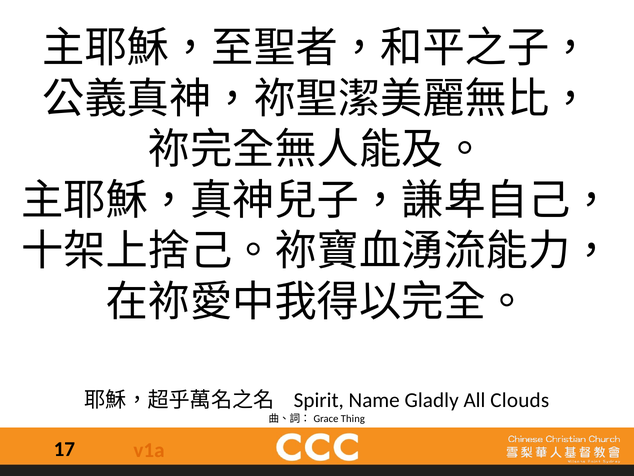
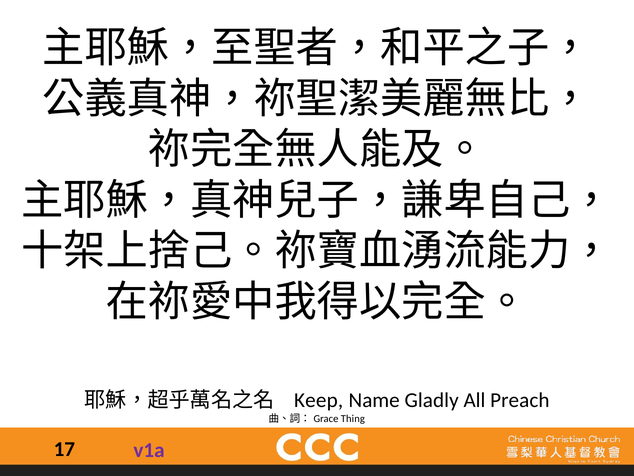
Spirit: Spirit -> Keep (319, 400)
Clouds: Clouds -> Preach (520, 400)
v1a colour: orange -> purple (149, 450)
